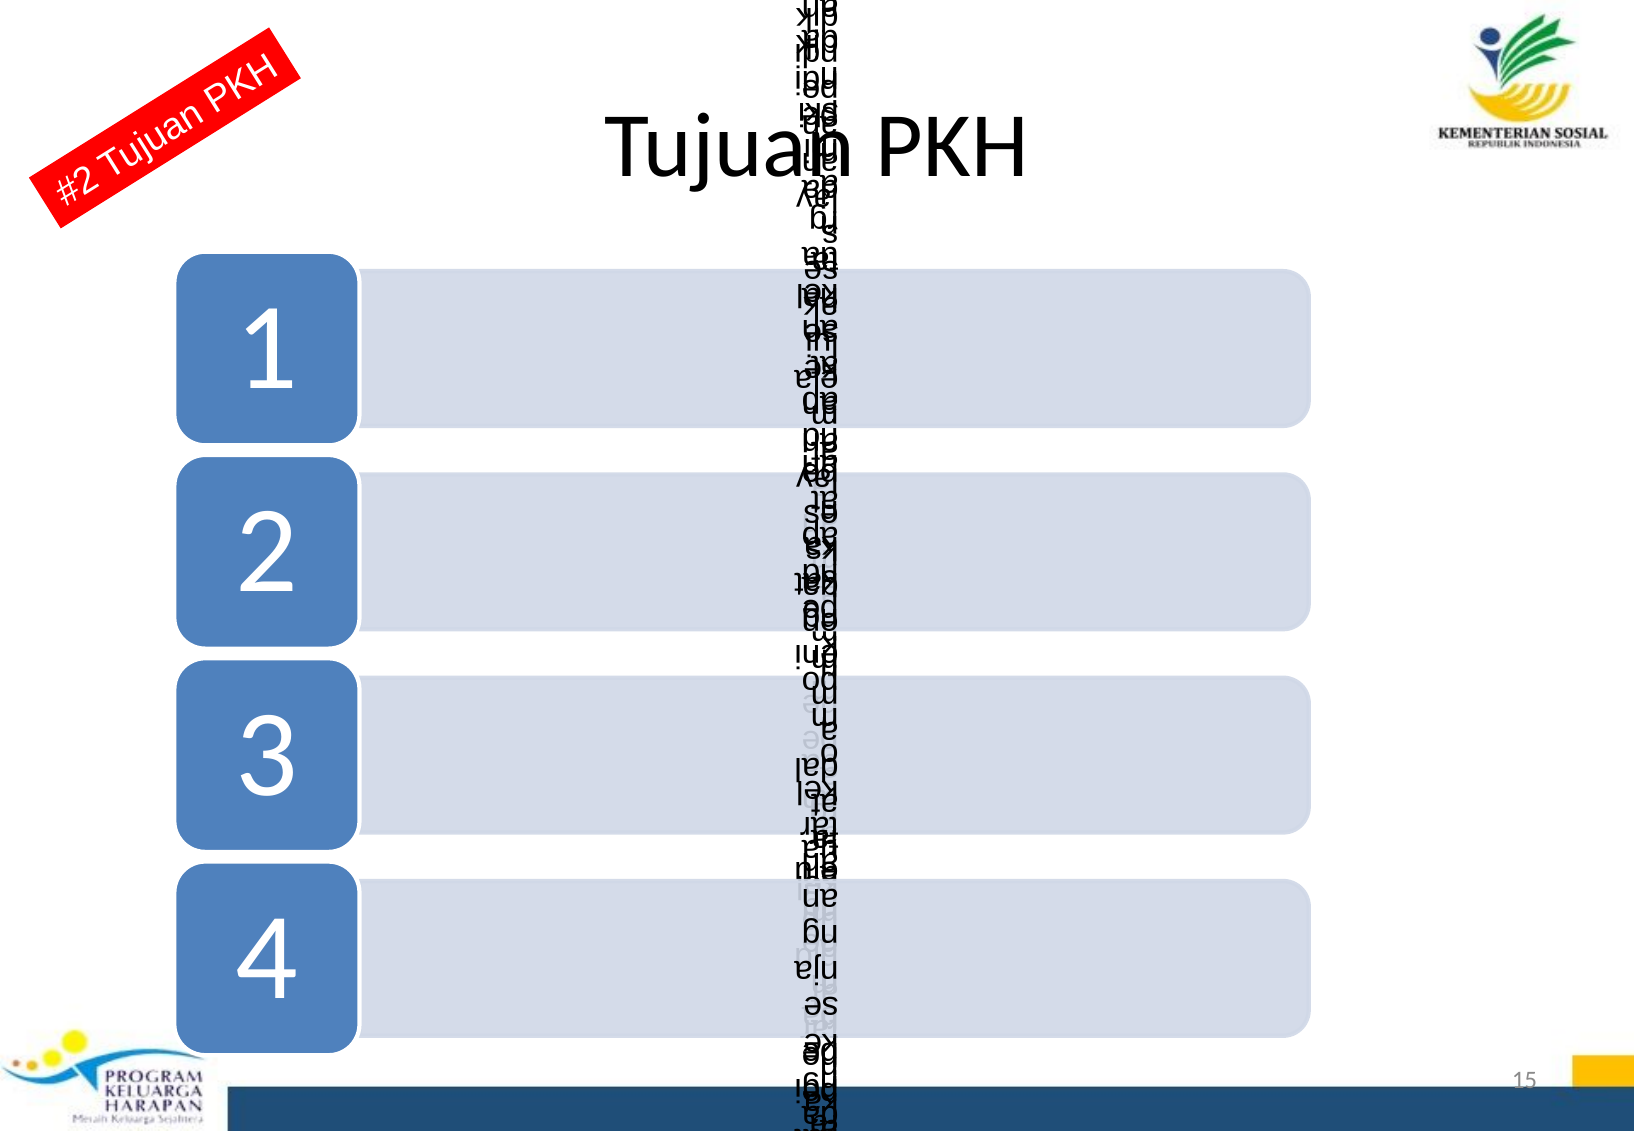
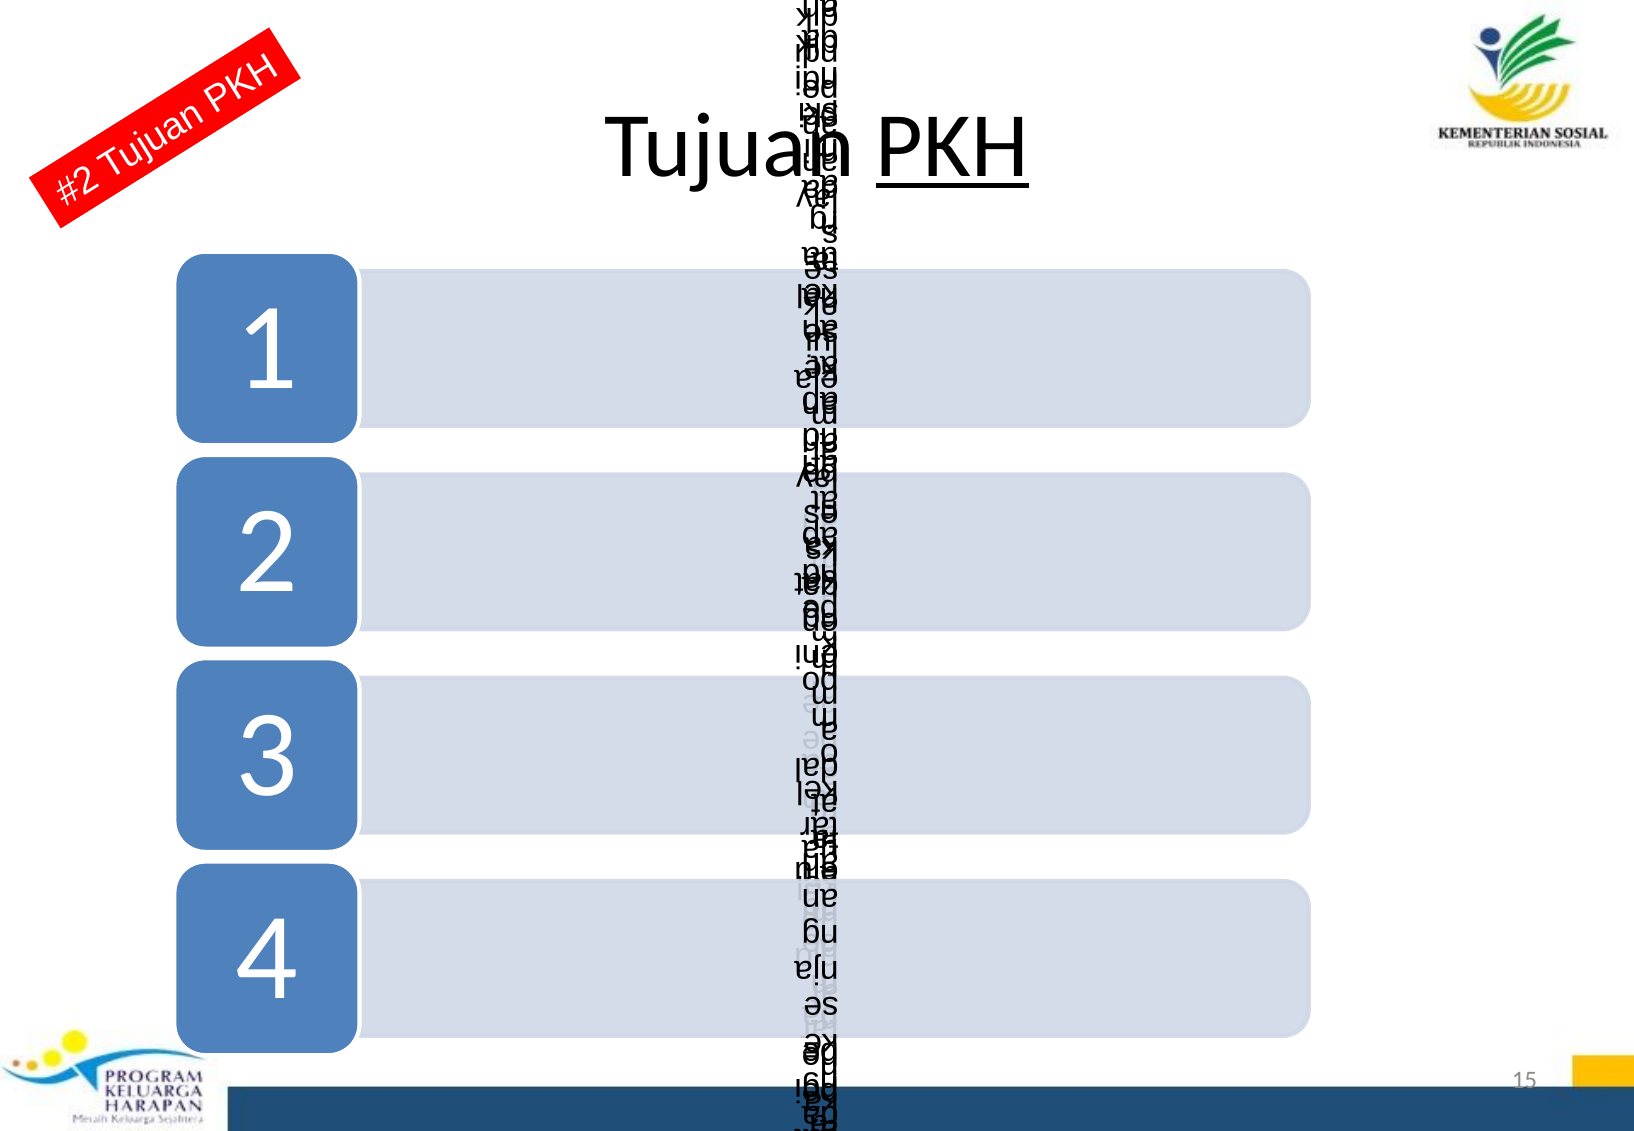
PKH underline: none -> present (952, 146)
